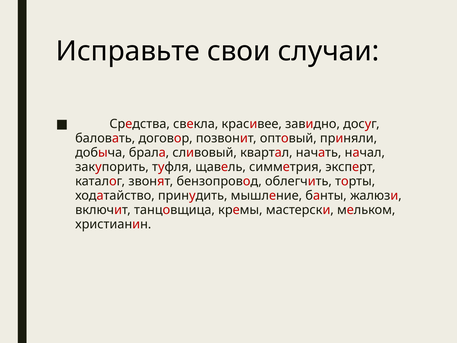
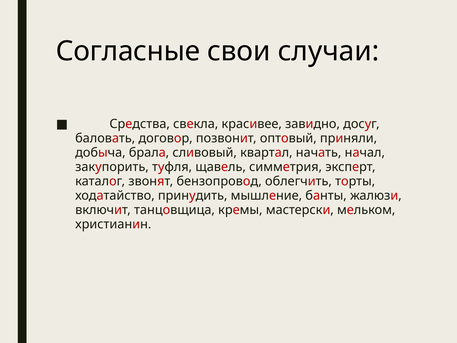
Исправьте: Исправьте -> Согласные (128, 51)
